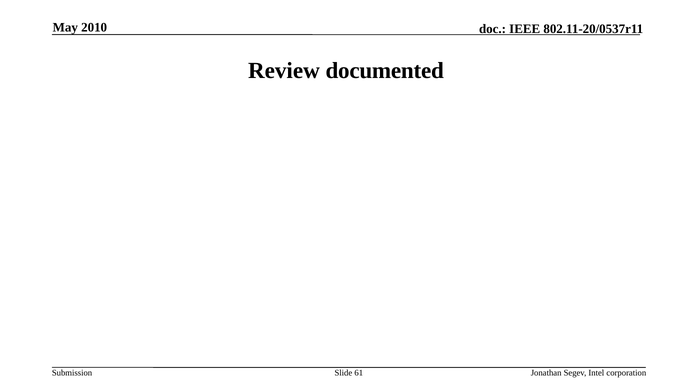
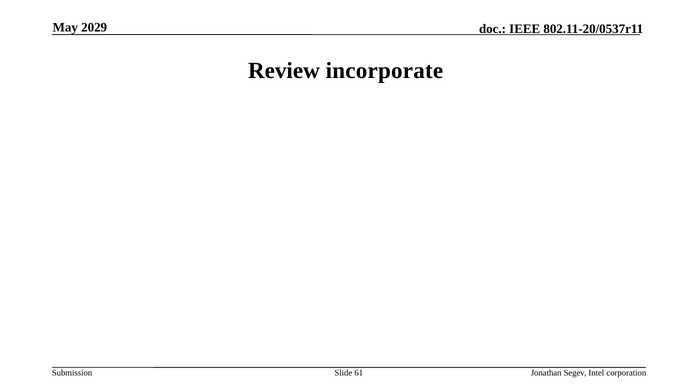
2010: 2010 -> 2029 (94, 28)
documented: documented -> incorporate (384, 71)
